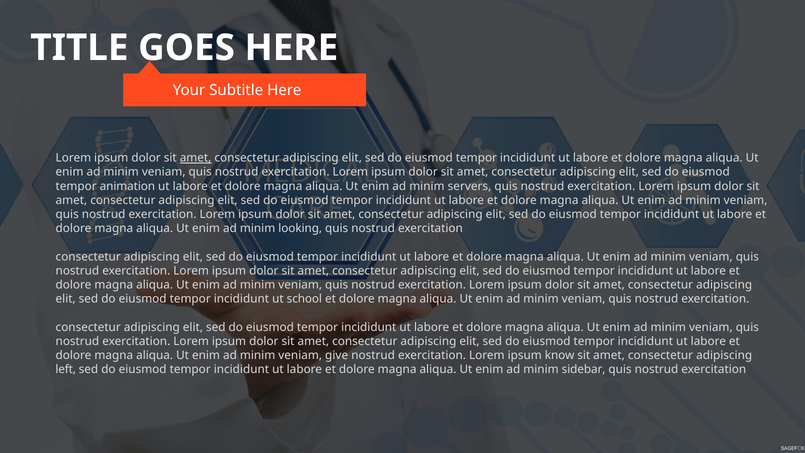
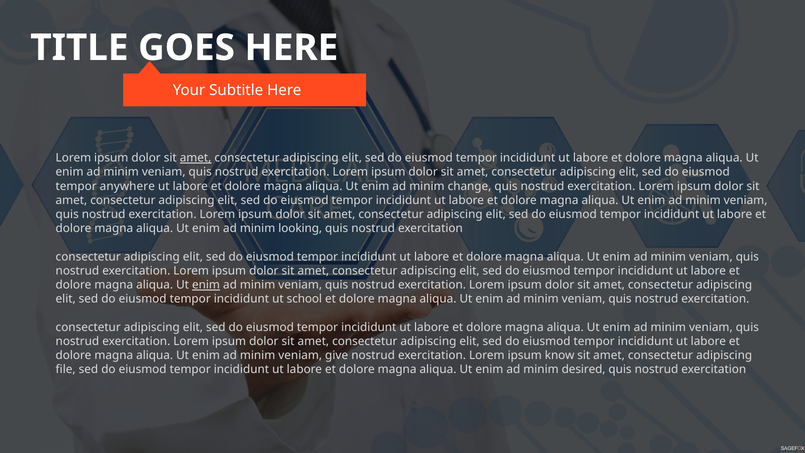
animation: animation -> anywhere (127, 186)
servers: servers -> change (470, 186)
enim underline: none -> present (206, 285)
left: left -> file (66, 369)
sidebar: sidebar -> desired (584, 369)
